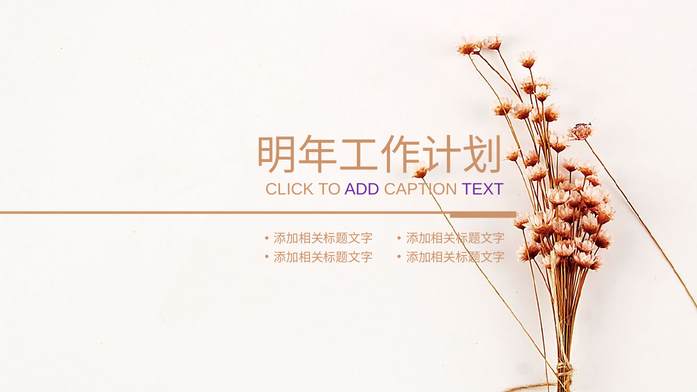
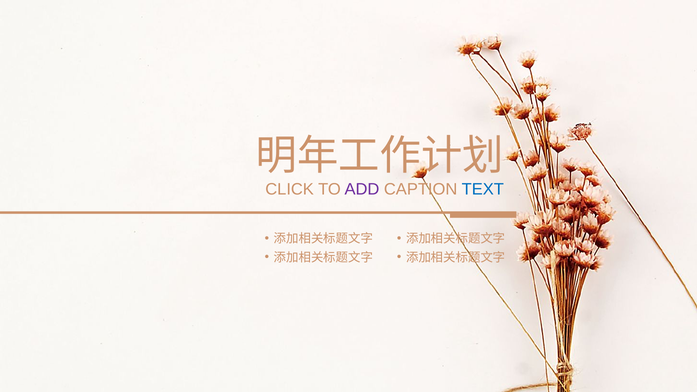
TEXT colour: purple -> blue (483, 189)
